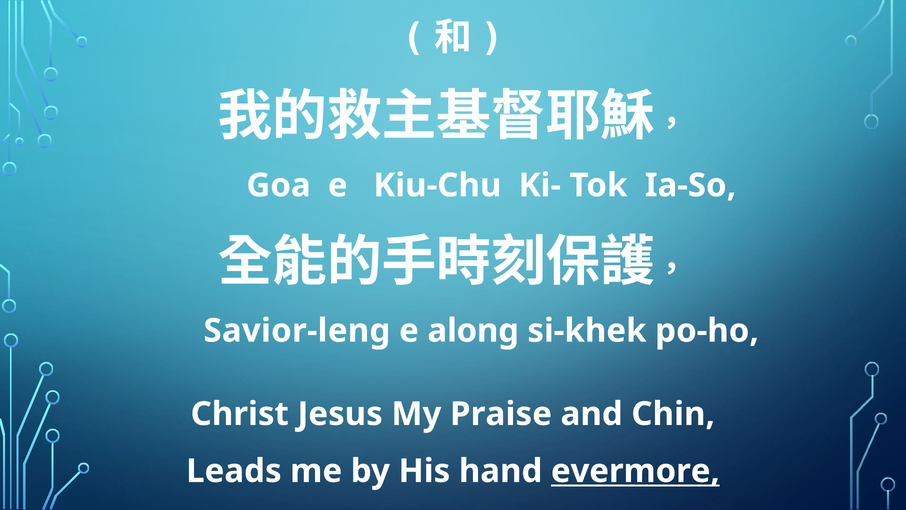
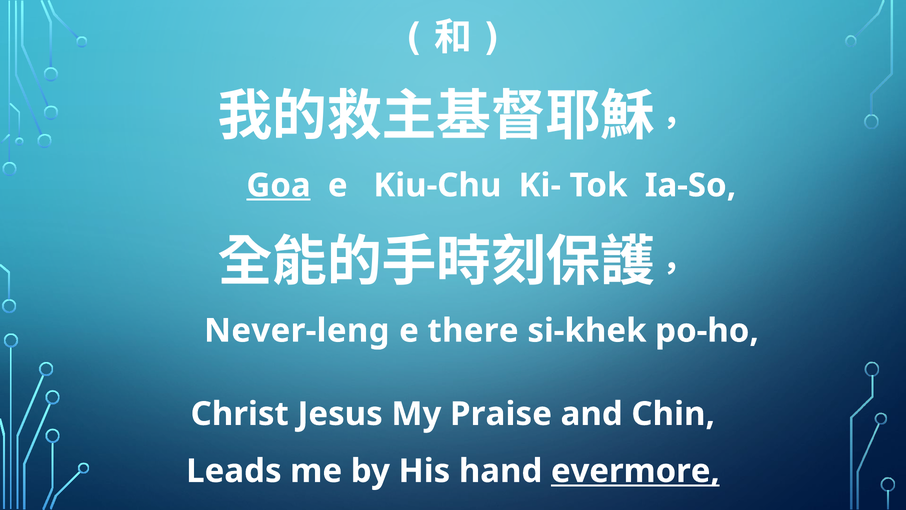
Goa underline: none -> present (279, 185)
Savior-leng: Savior-leng -> Never-leng (297, 331)
along: along -> there (473, 331)
